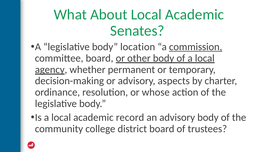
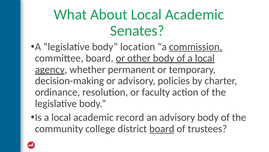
aspects: aspects -> policies (174, 81)
whose: whose -> faculty (156, 92)
board underline: none -> present (162, 128)
